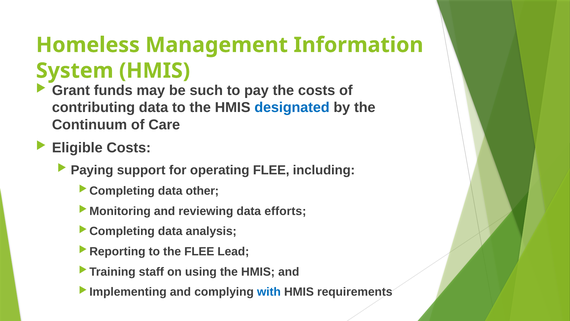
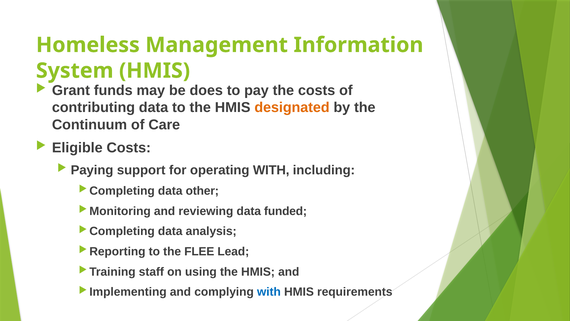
such: such -> does (206, 90)
designated colour: blue -> orange (292, 107)
operating FLEE: FLEE -> WITH (271, 170)
efforts: efforts -> funded (285, 211)
